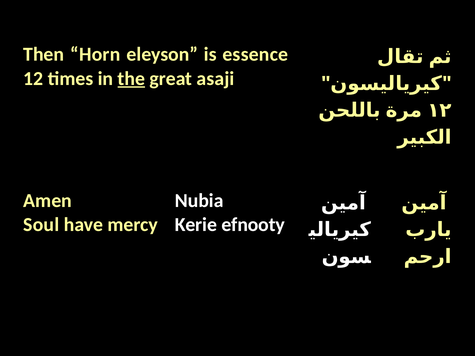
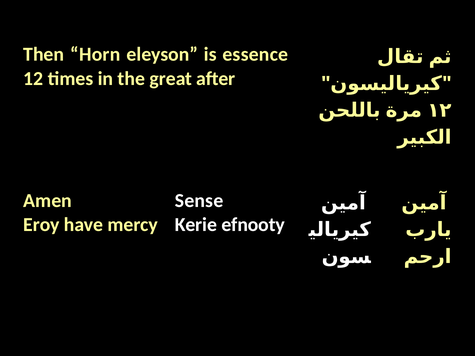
the underline: present -> none (131, 79)
asaji: asaji -> after (216, 79)
Nubia: Nubia -> Sense (199, 201)
Soul: Soul -> Eroy (41, 225)
